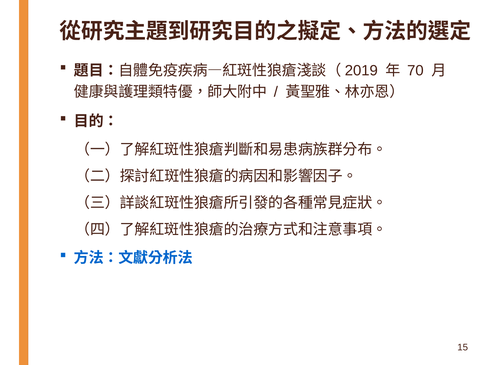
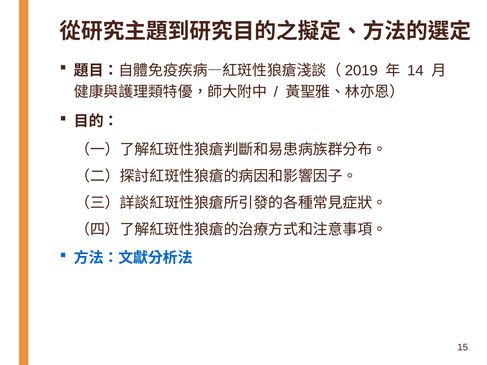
70: 70 -> 14 (415, 70)
